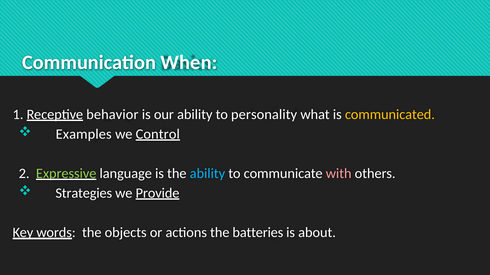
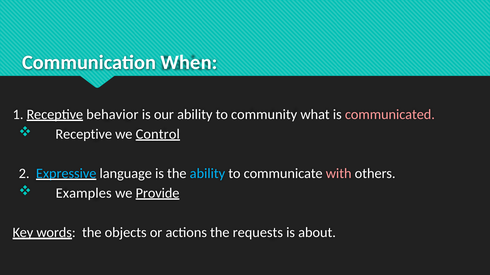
personality: personality -> community (264, 115)
communicated colour: yellow -> pink (390, 115)
Examples: Examples -> Receptive (84, 134)
Expressive colour: light green -> light blue (66, 174)
Strategies: Strategies -> Examples (84, 193)
batteries: batteries -> requests (258, 233)
